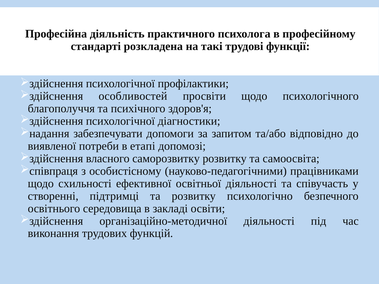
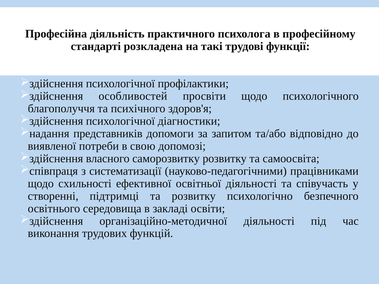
забезпечувати: забезпечувати -> представників (108, 134)
етапі: етапі -> свою (143, 146)
особистісному: особистісному -> систематизації (125, 171)
